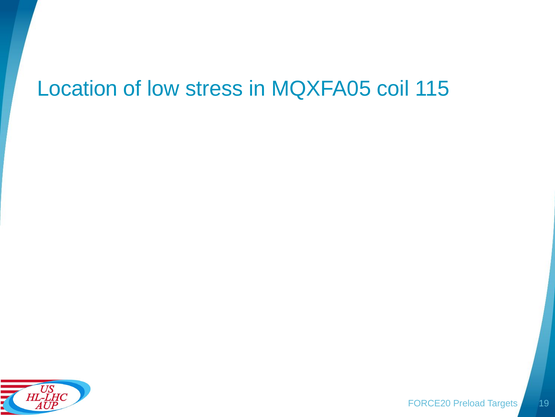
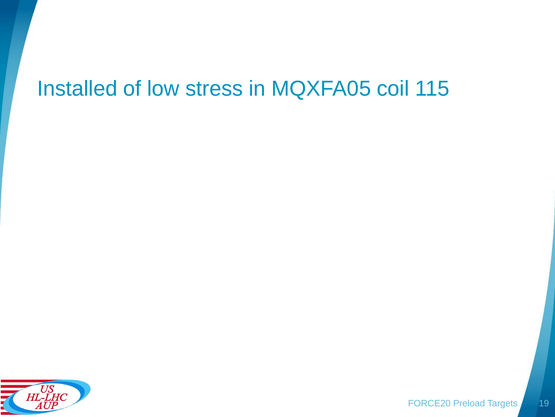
Location: Location -> Installed (77, 88)
